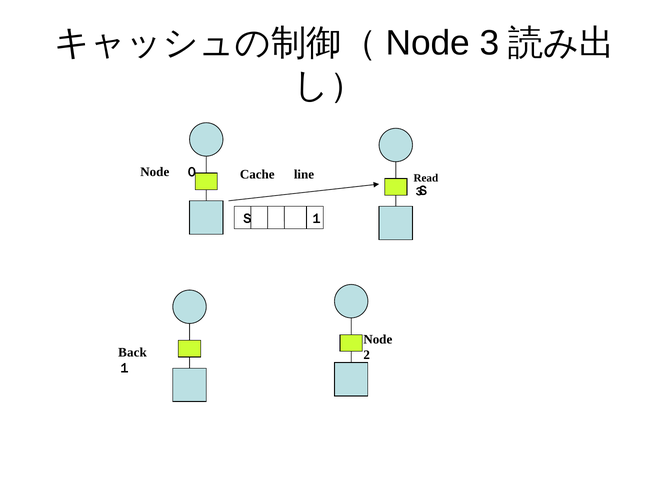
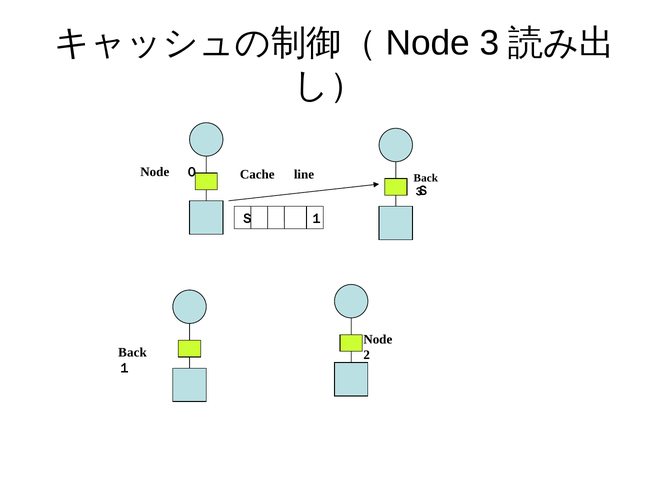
Read: Read -> Back (426, 178)
